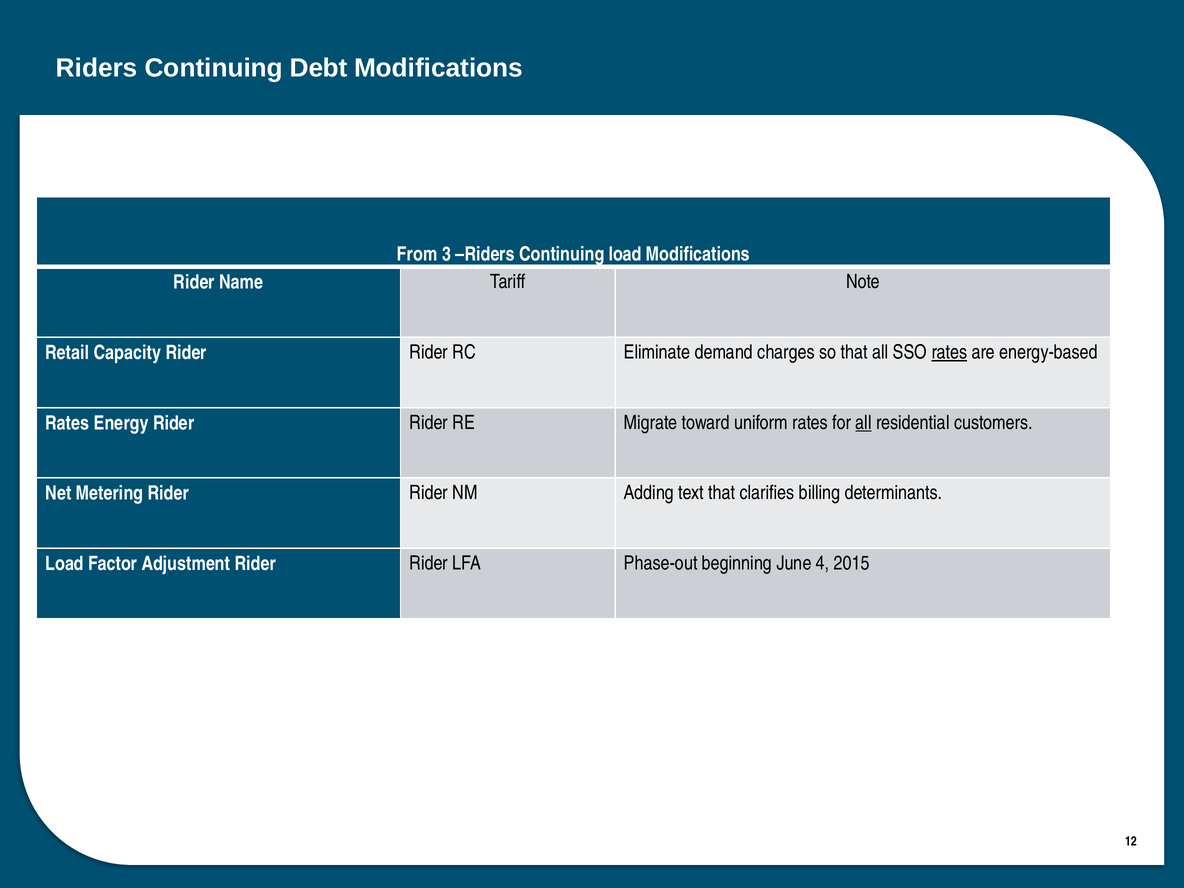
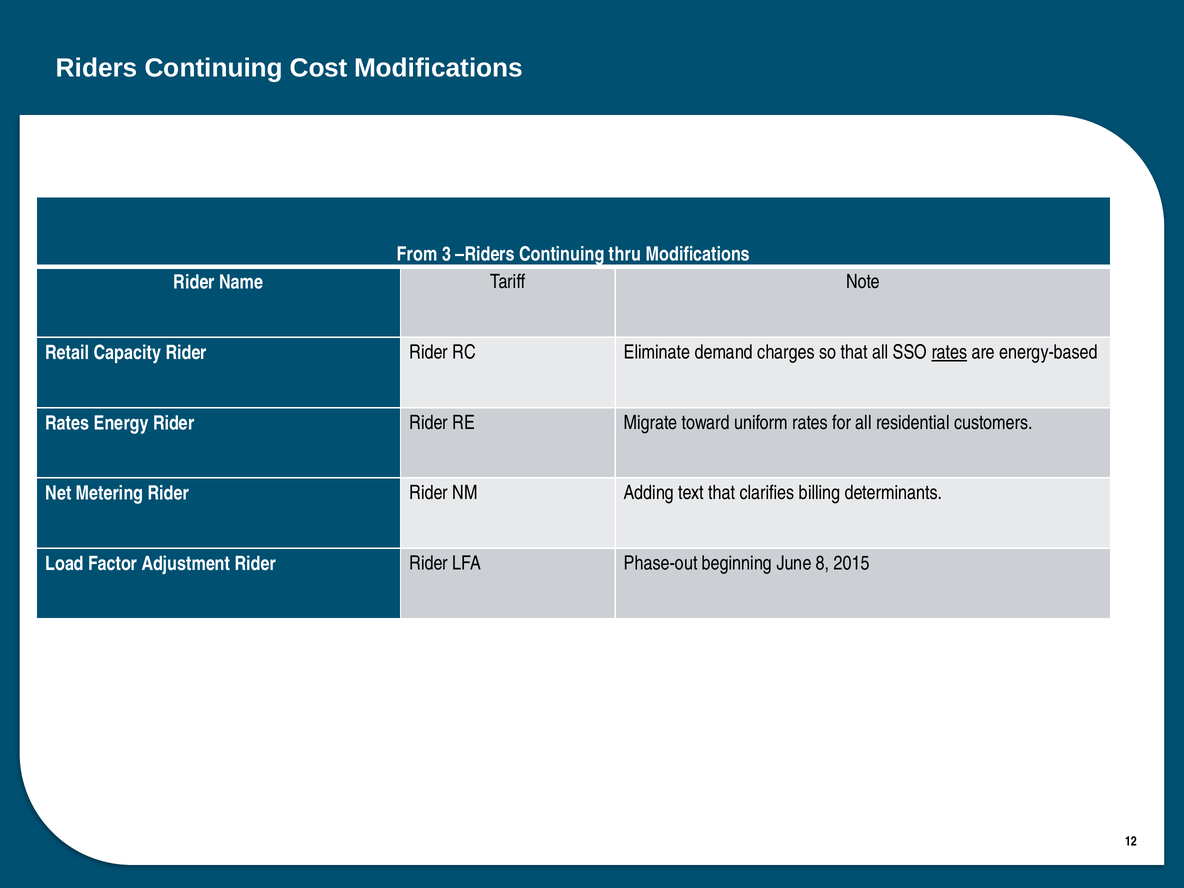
Debt: Debt -> Cost (319, 68)
Continuing load: load -> thru (625, 254)
all underline: present -> none (864, 423)
4: 4 -> 8 (823, 563)
